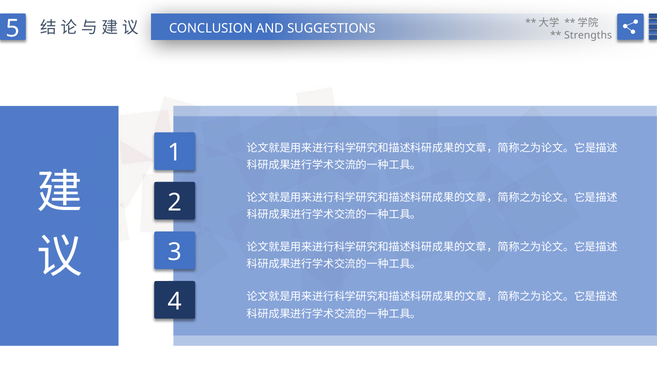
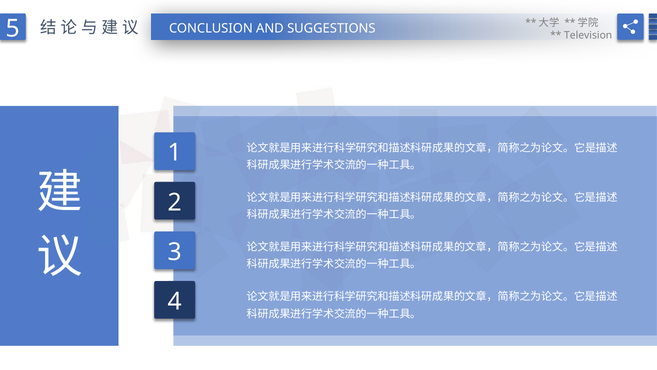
Strengths: Strengths -> Television (588, 35)
